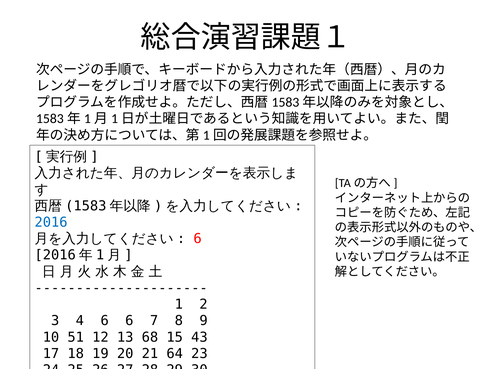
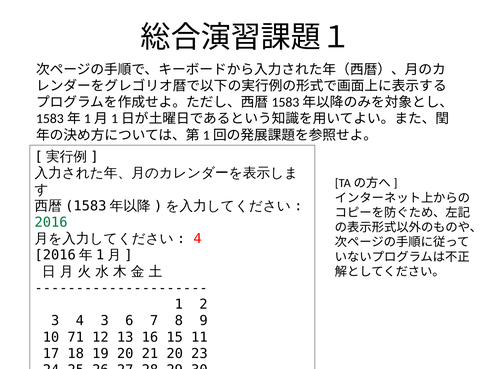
2016 colour: blue -> green (51, 222)
6: 6 -> 4 (198, 239)
4 6: 6 -> 3 (105, 321)
51: 51 -> 71 (76, 337)
68: 68 -> 16 (150, 337)
43: 43 -> 11 (199, 337)
21 64: 64 -> 20 (175, 354)
